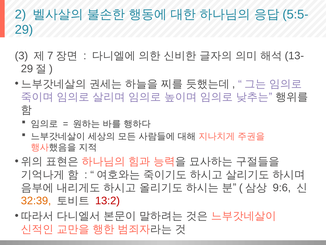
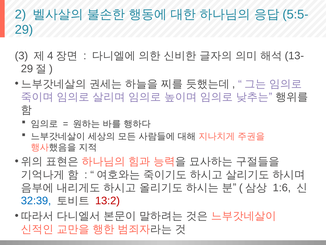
7: 7 -> 4 (50, 56)
9:6: 9:6 -> 1:6 (282, 187)
32:39 colour: orange -> blue (36, 200)
